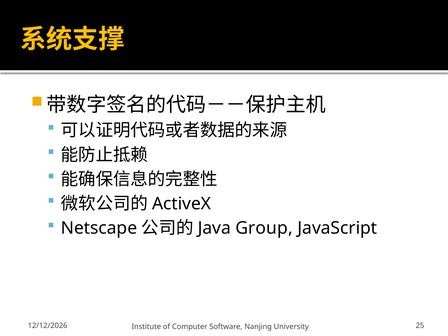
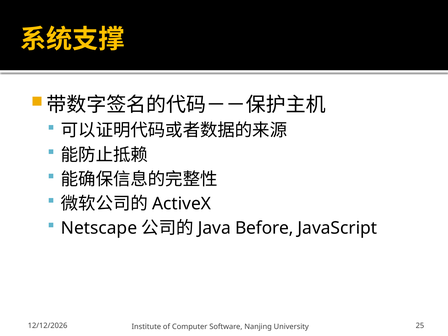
Group: Group -> Before (264, 228)
